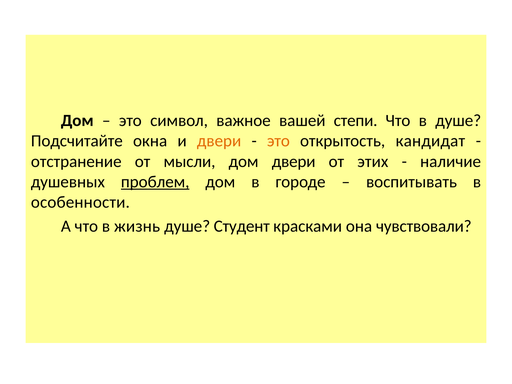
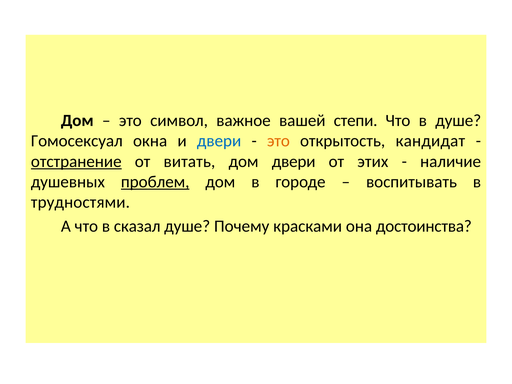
Подсчитайте: Подсчитайте -> Гомосексуал (77, 141)
двери colour: orange -> blue (219, 141)
отстранение underline: none -> present (76, 161)
мысли: мысли -> витать (189, 161)
особенности: особенности -> трудностями (80, 202)
жизнь: жизнь -> сказал (137, 226)
Студент: Студент -> Почему (242, 226)
чувствовали: чувствовали -> достоинства (424, 226)
